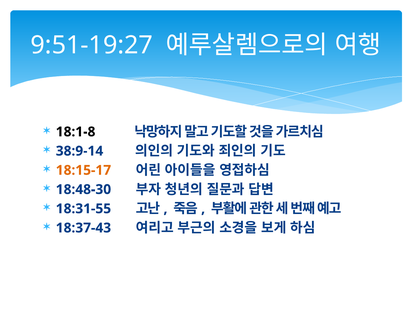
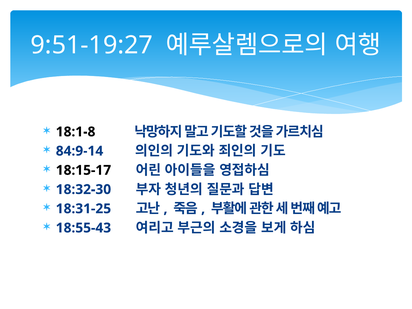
38:9-14: 38:9-14 -> 84:9-14 (80, 151)
18:15-17 colour: orange -> black (83, 170)
18:48-30: 18:48-30 -> 18:32-30 (83, 189)
18:31-55: 18:31-55 -> 18:31-25 (83, 209)
18:37-43: 18:37-43 -> 18:55-43 (83, 228)
